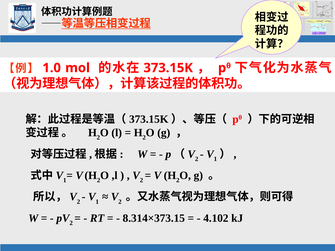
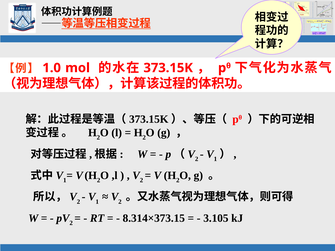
4.102: 4.102 -> 3.105 (216, 218)
